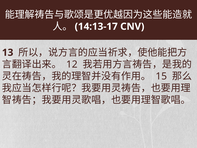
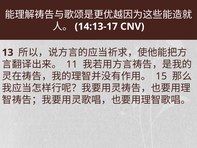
12: 12 -> 11 (72, 64)
